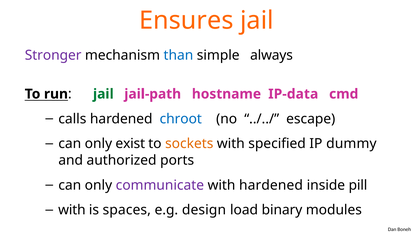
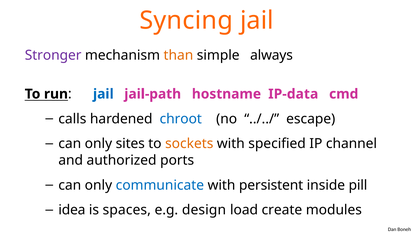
Ensures: Ensures -> Syncing (186, 20)
than colour: blue -> orange (178, 55)
jail colour: green -> blue (103, 94)
exist: exist -> sites (130, 143)
dummy: dummy -> channel (351, 143)
communicate colour: purple -> blue (160, 185)
with hardened: hardened -> persistent (271, 185)
with: with -> idea (72, 209)
binary: binary -> create (282, 209)
